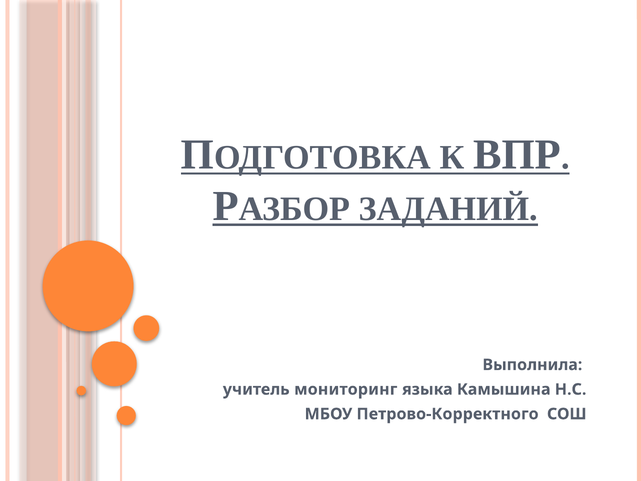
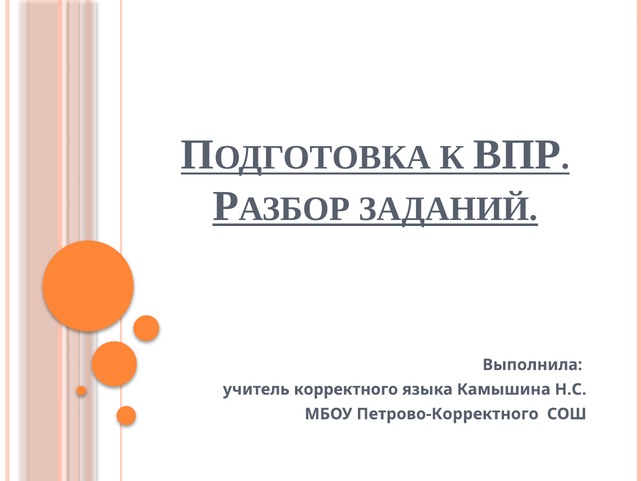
мониторинг: мониторинг -> корректного (346, 389)
